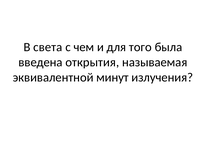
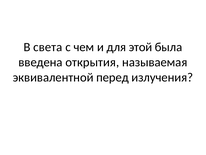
того: того -> этой (140, 47)
минут: минут -> перед (113, 77)
